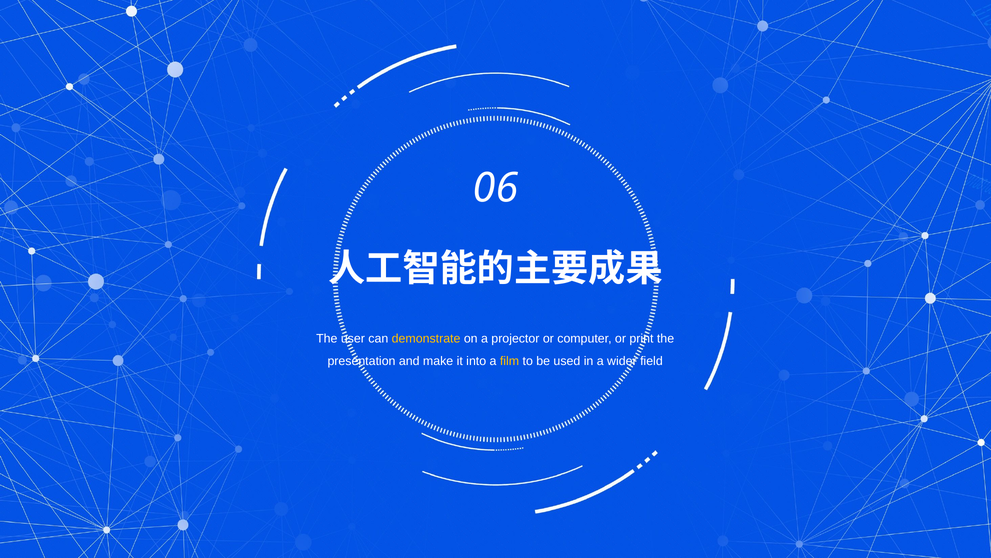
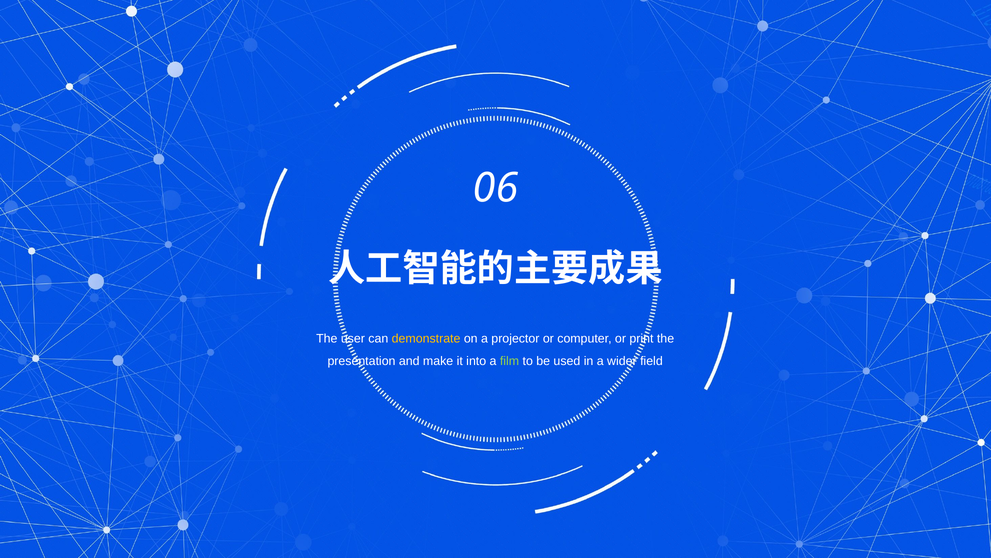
film colour: yellow -> light green (510, 361)
